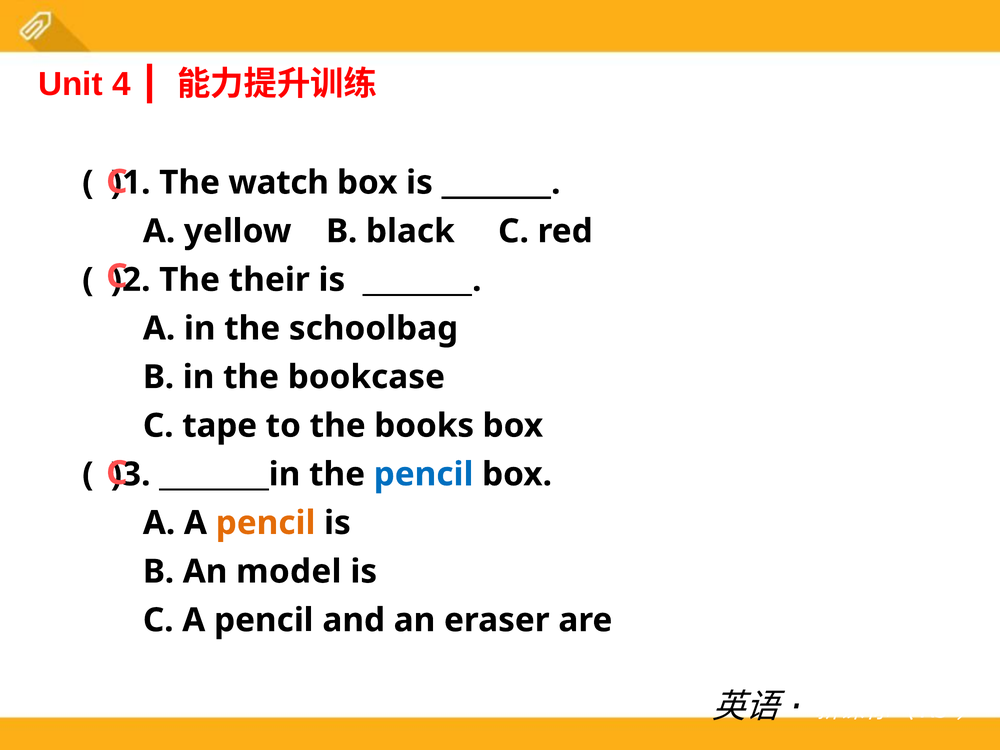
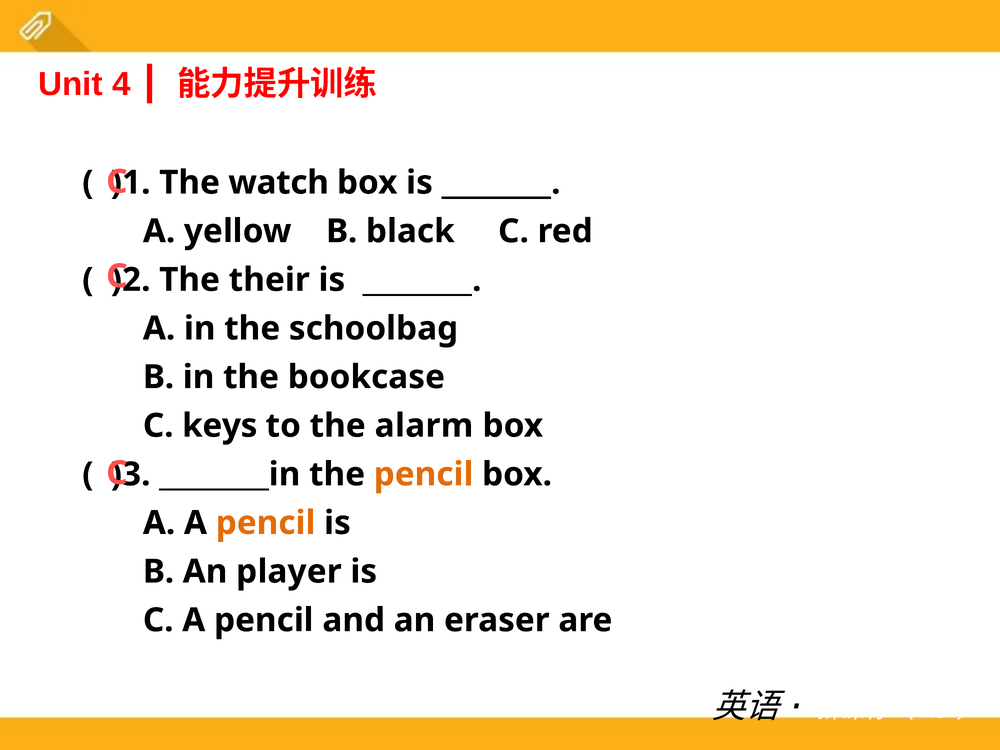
tape: tape -> keys (220, 426)
books: books -> alarm (424, 426)
pencil colour: blue -> orange (424, 474)
model: model -> player (289, 572)
